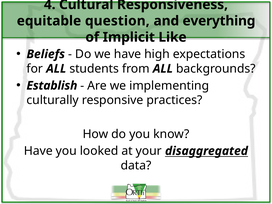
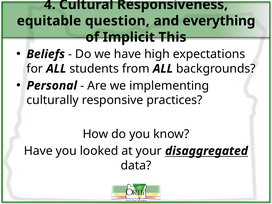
Like: Like -> This (172, 37)
Establish: Establish -> Personal (52, 86)
